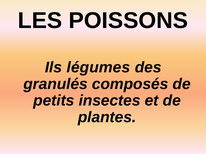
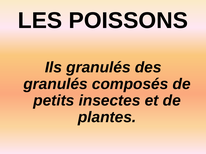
Ils légumes: légumes -> granulés (98, 68)
